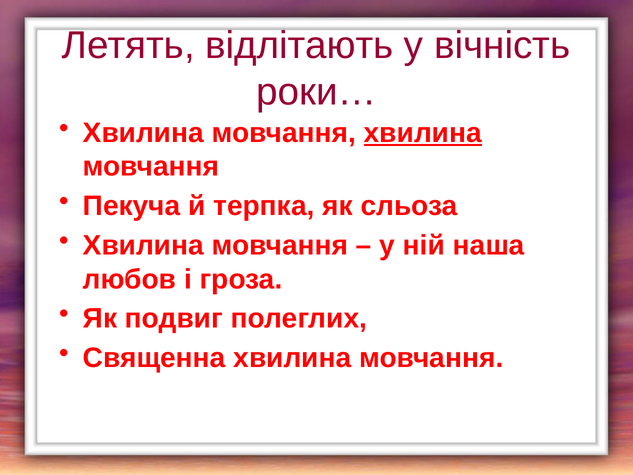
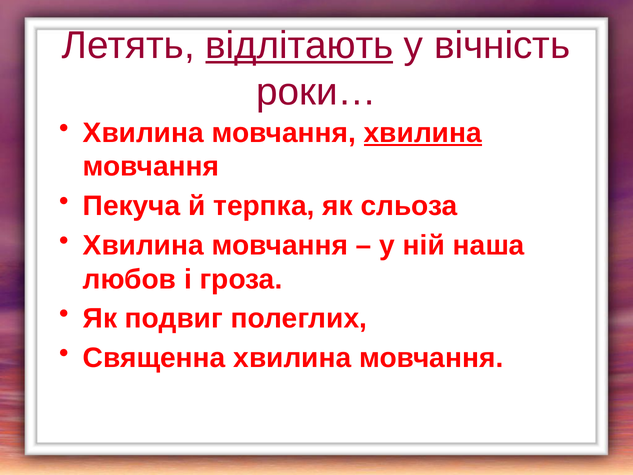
відлітають underline: none -> present (299, 45)
